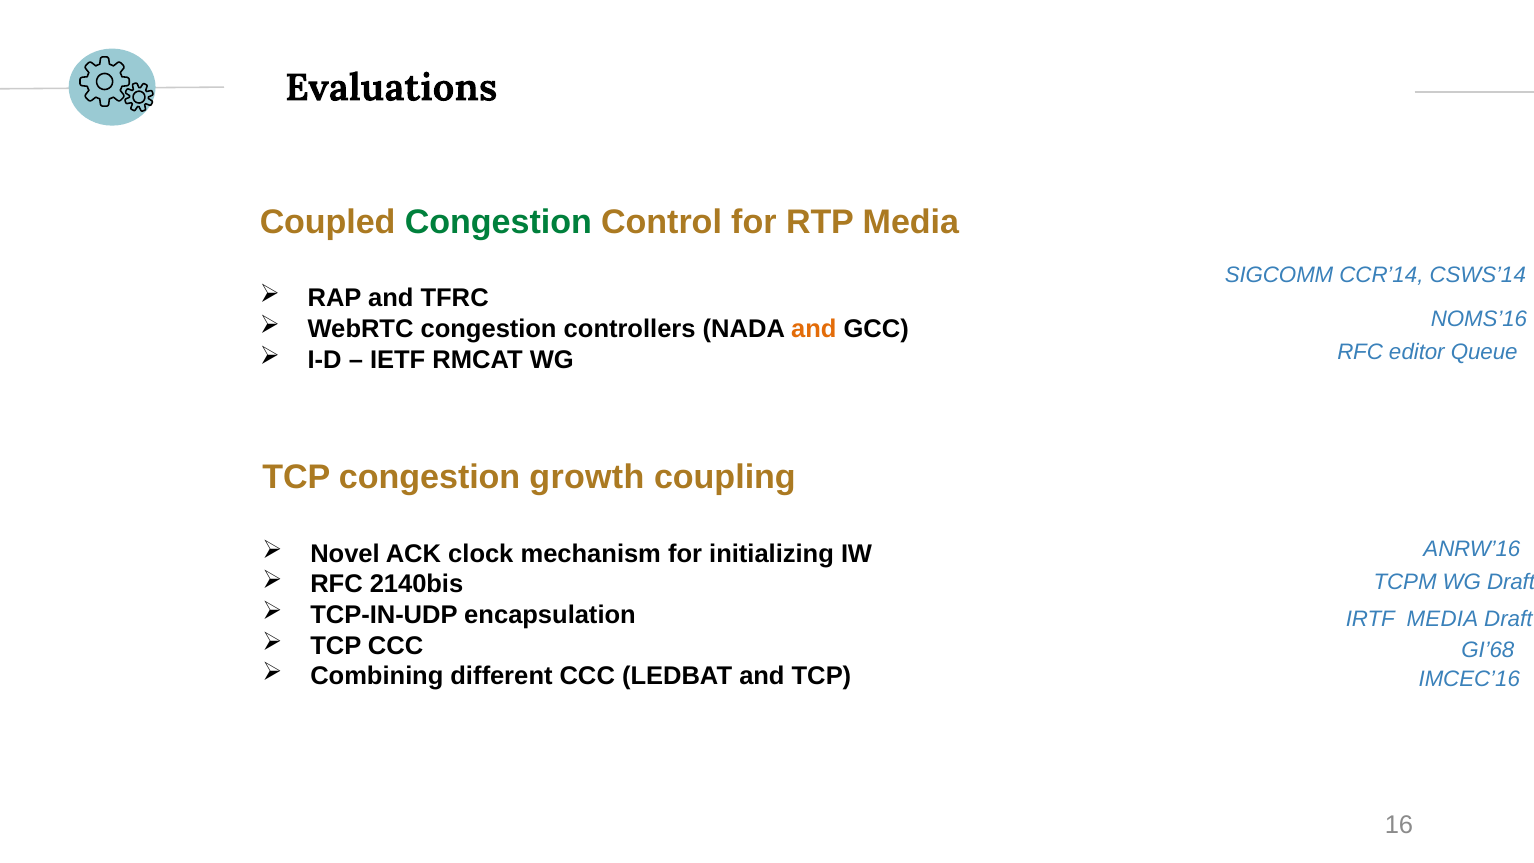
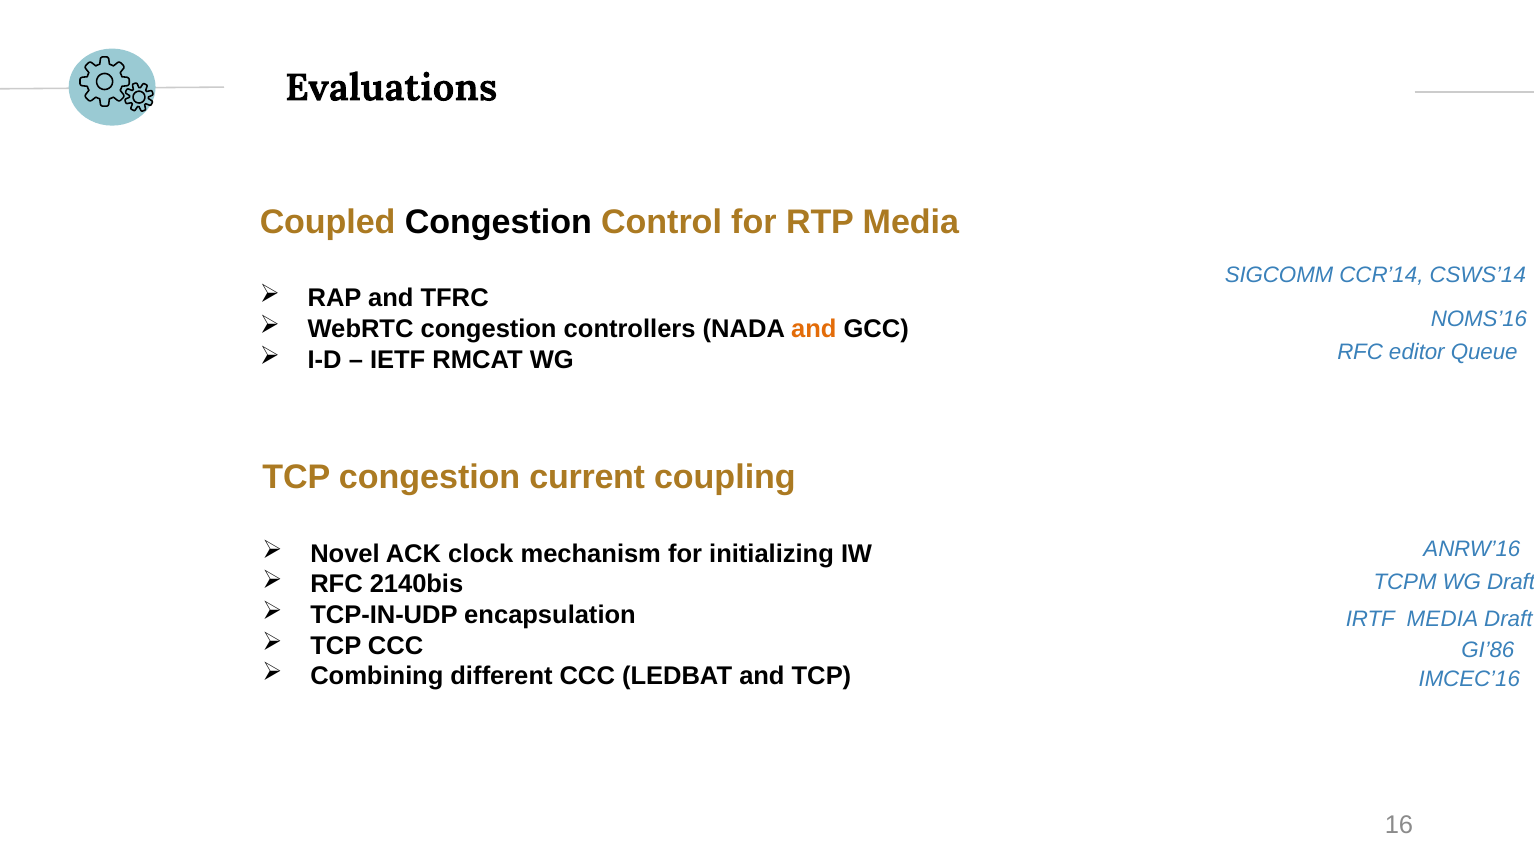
Congestion colour: green -> black (498, 222)
growth: growth -> current (587, 478)
GI’68: GI’68 -> GI’86 (1488, 650)
